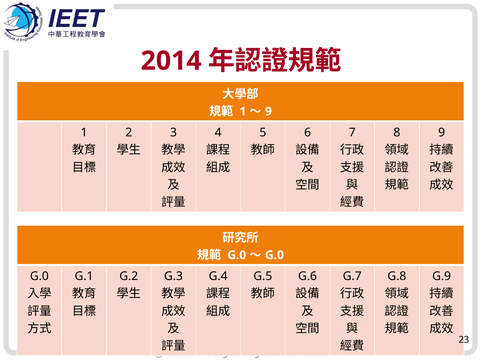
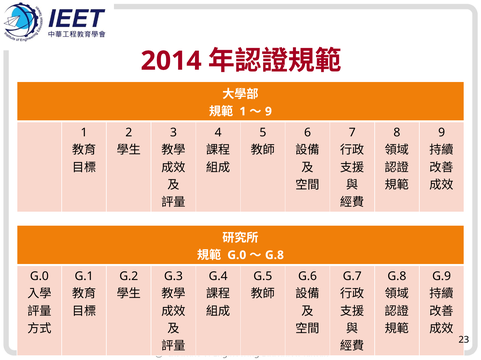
G.0: G.0 -> G.8 (274, 256)
